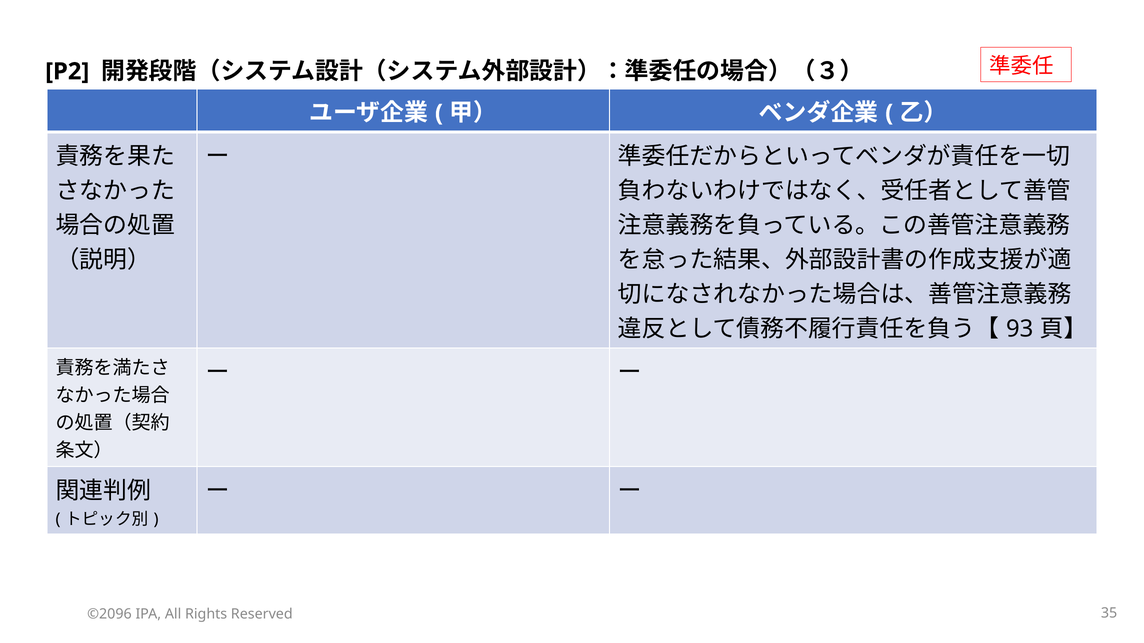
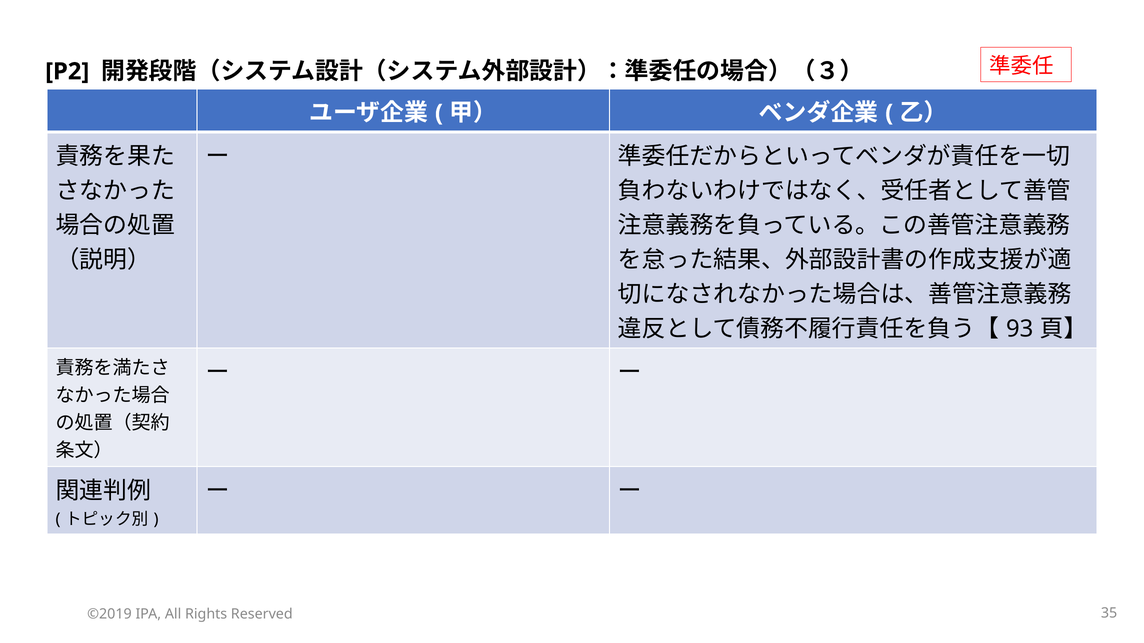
©2096: ©2096 -> ©2019 (109, 615)
